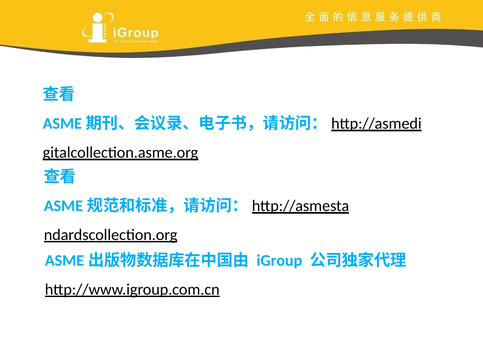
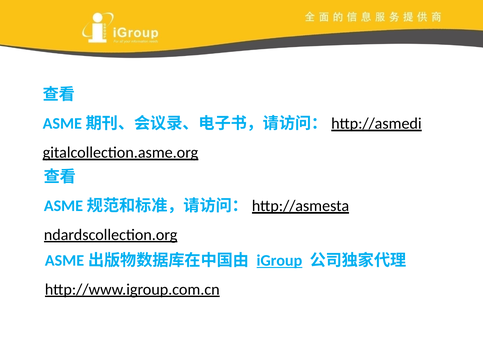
iGroup underline: none -> present (279, 261)
